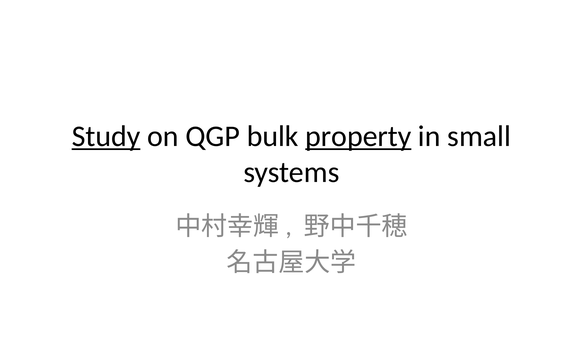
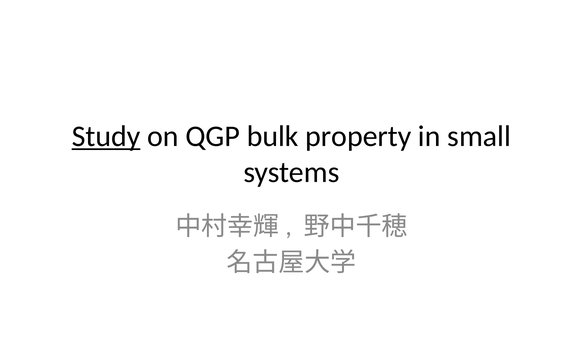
property underline: present -> none (358, 136)
